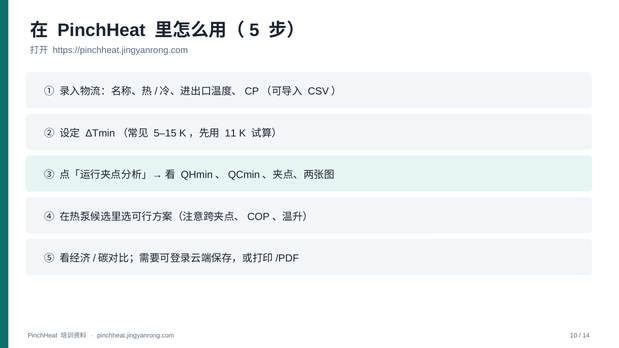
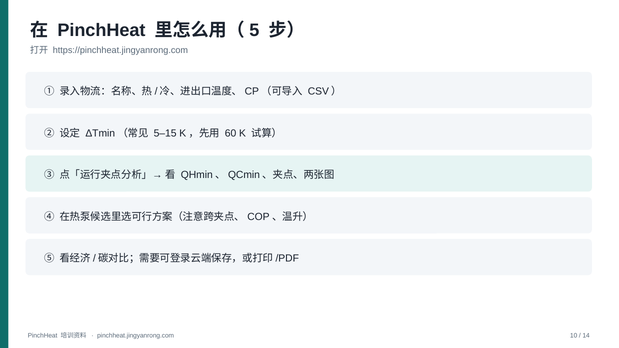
11: 11 -> 60 (231, 133)
